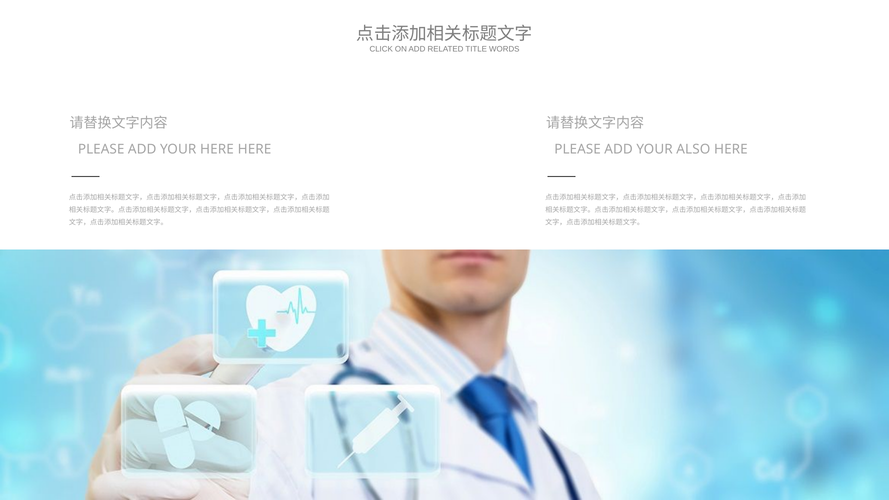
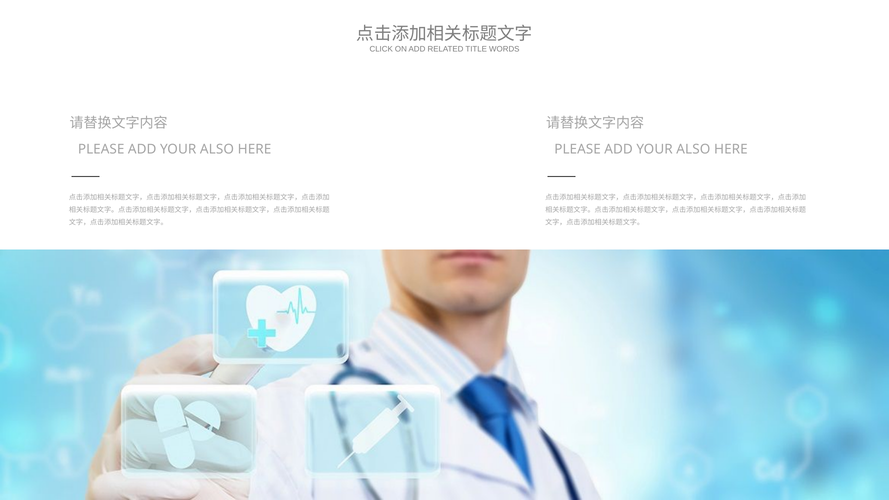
HERE: HERE -> ALSO (217, 149)
